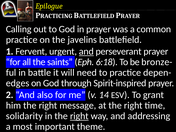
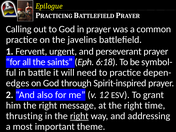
and underline: present -> none (86, 51)
bronze-: bronze- -> symbol- (157, 62)
14: 14 -> 12 (104, 95)
solidarity: solidarity -> thrusting (24, 116)
